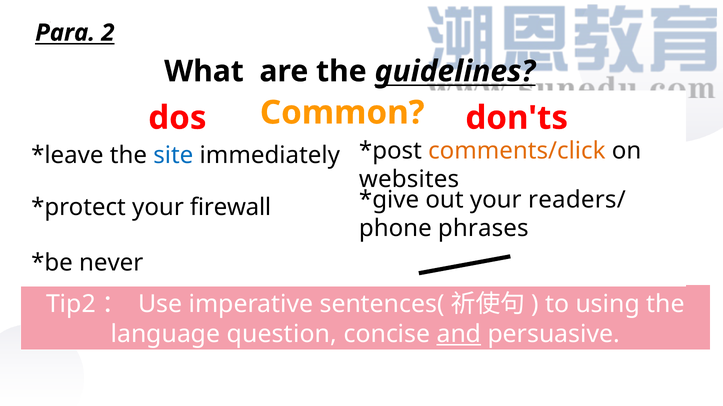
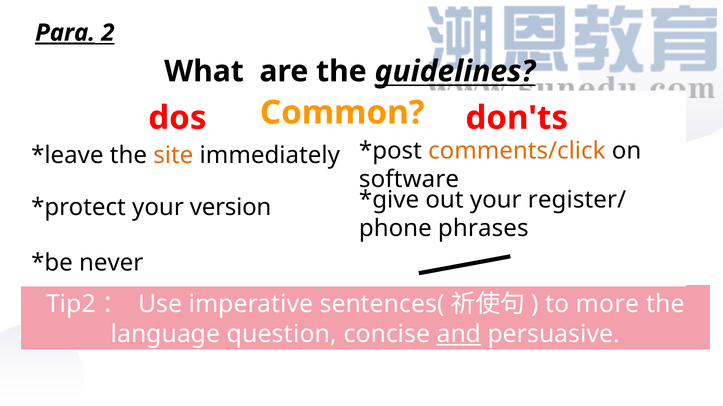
Para underline: none -> present (65, 33)
site colour: blue -> orange (173, 155)
websites: websites -> software (409, 180)
readers/: readers/ -> register/ (577, 200)
firewall: firewall -> version (231, 208)
using: using -> more (608, 305)
